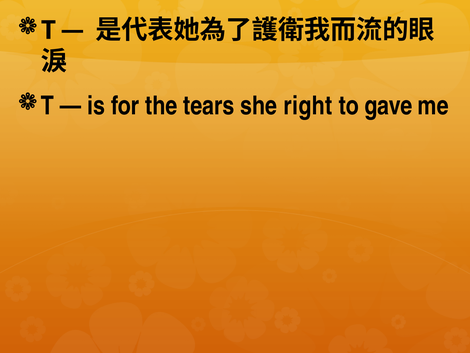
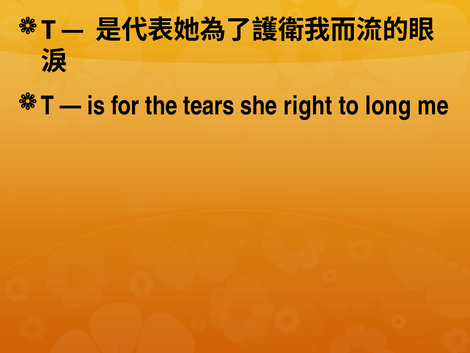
gave: gave -> long (388, 106)
